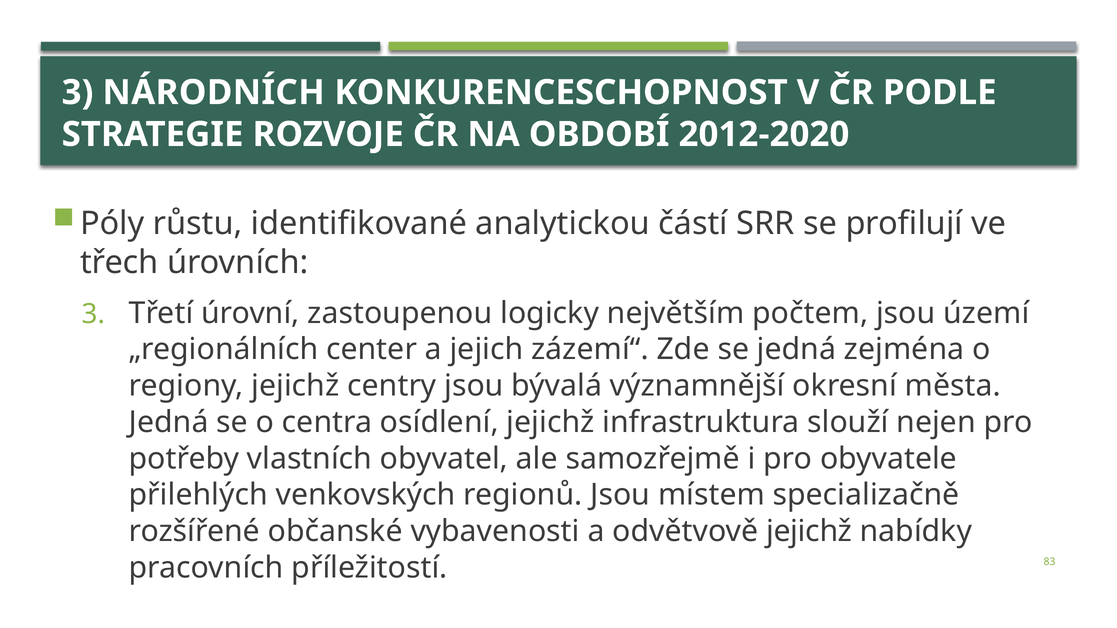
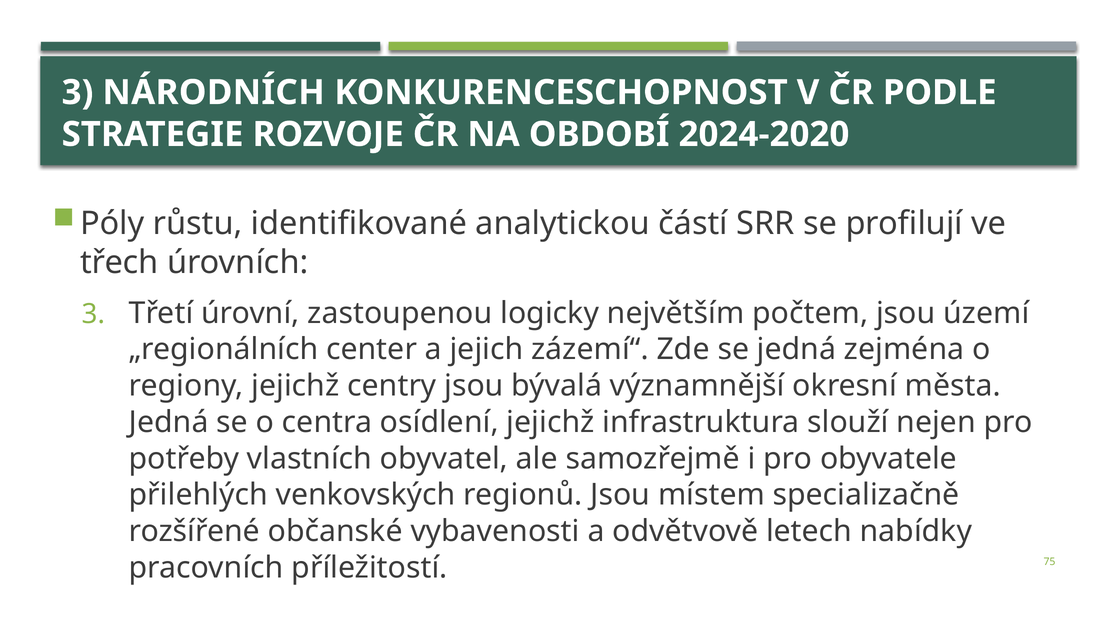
2012-2020: 2012-2020 -> 2024-2020 (764, 134)
odvětvově jejichž: jejichž -> letech (809, 532)
83: 83 -> 75 (1049, 562)
